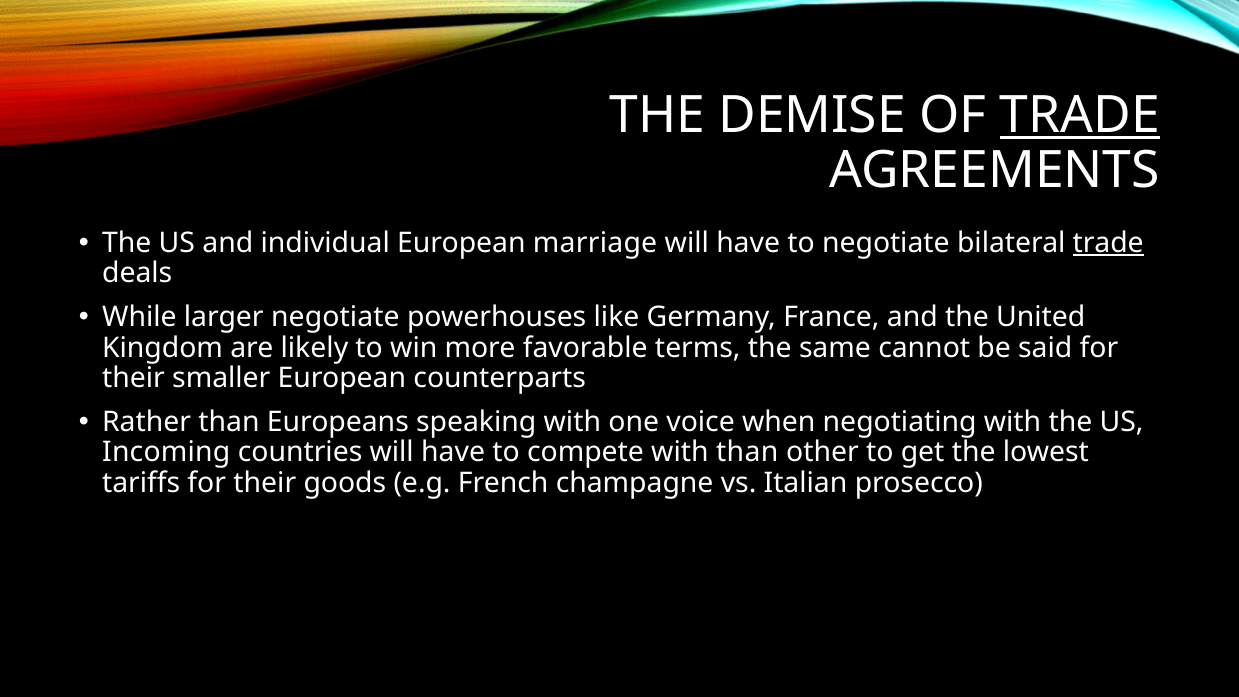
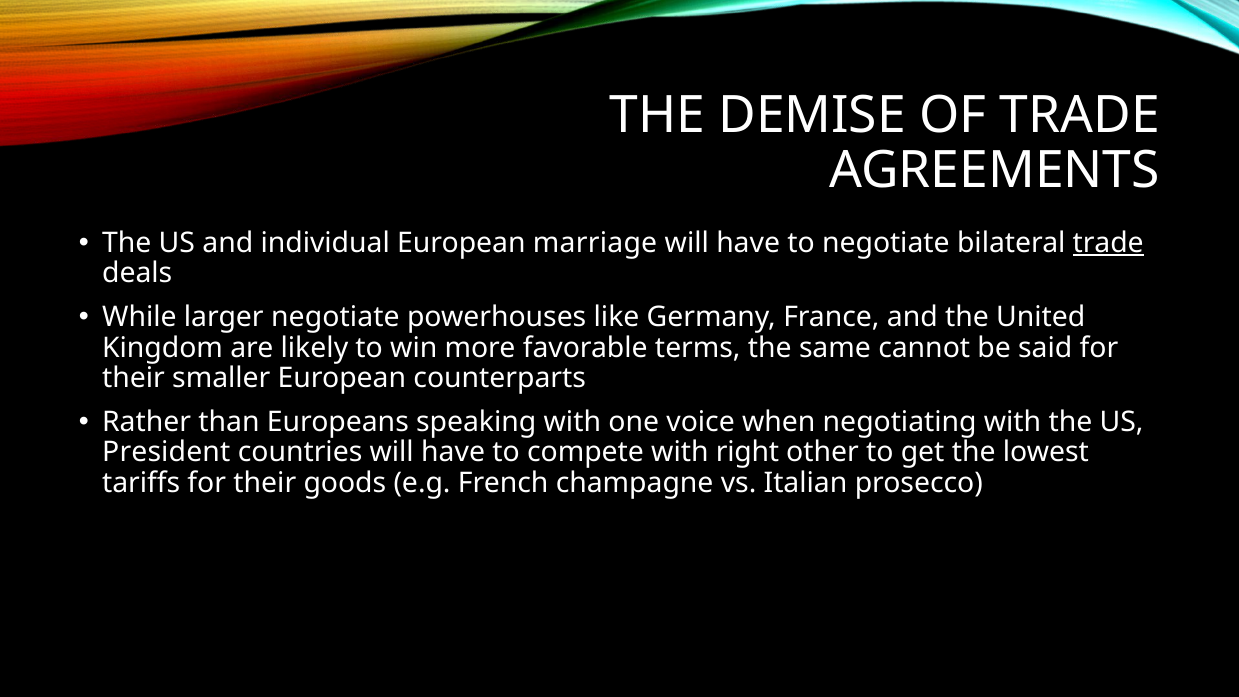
TRADE underline: present -> none (1080, 115)
Incoming: Incoming -> President (166, 453)
with than: than -> right (748, 453)
